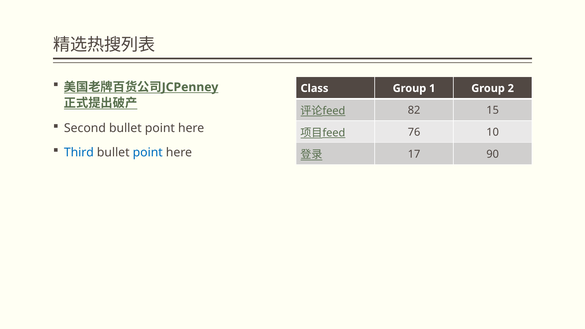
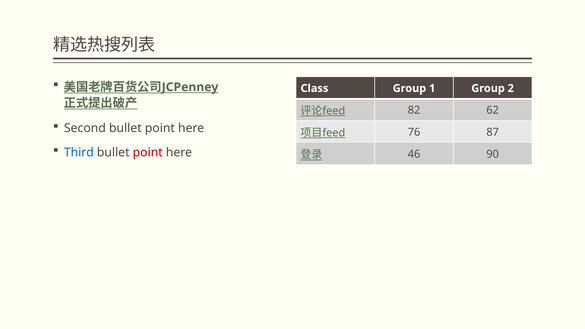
15: 15 -> 62 (493, 110)
10: 10 -> 87 (493, 132)
point colour: blue -> red (148, 152)
17: 17 -> 46 (414, 154)
